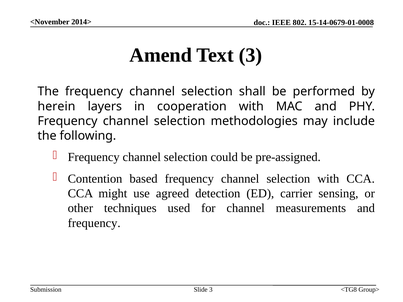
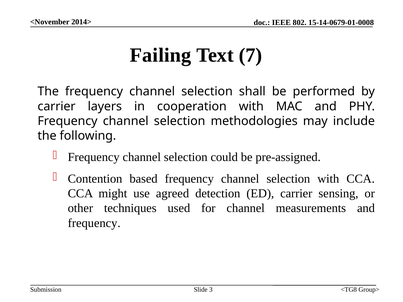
Amend: Amend -> Failing (161, 55)
Text 3: 3 -> 7 (251, 55)
herein: herein -> carrier (57, 106)
